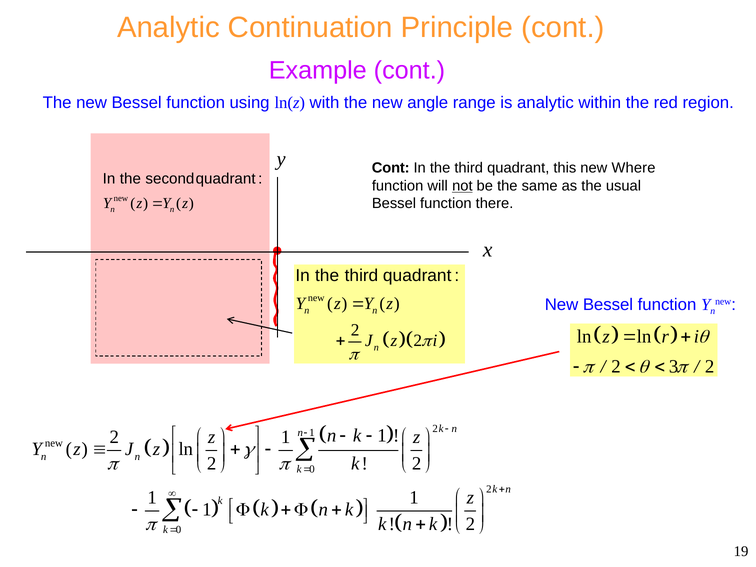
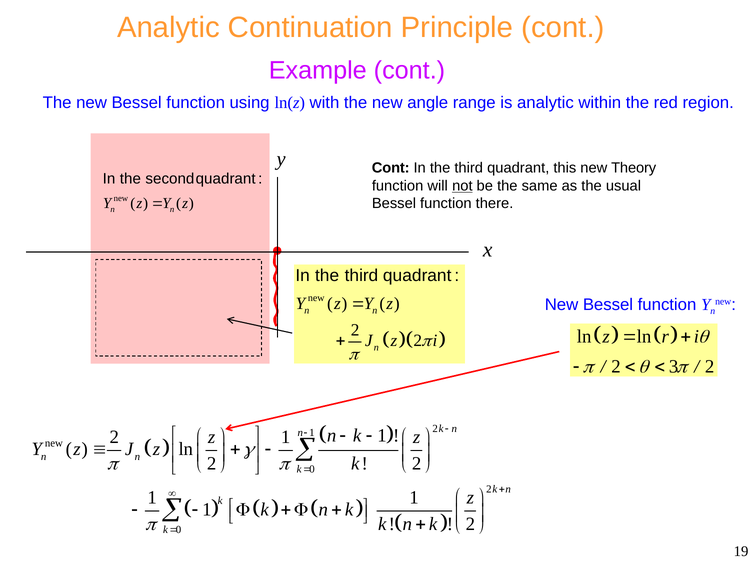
Where: Where -> Theory (634, 168)
